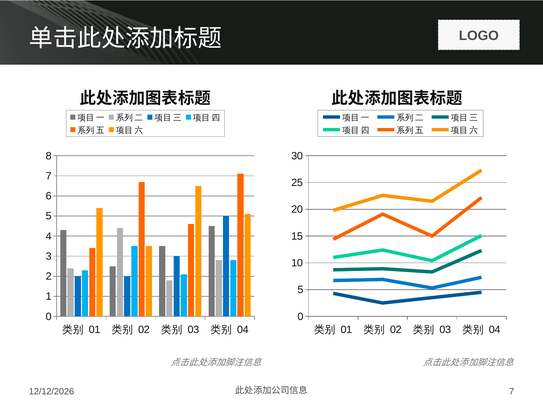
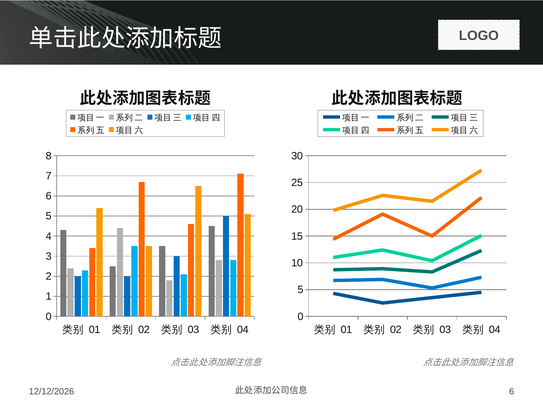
7: 7 -> 6 (512, 392)
